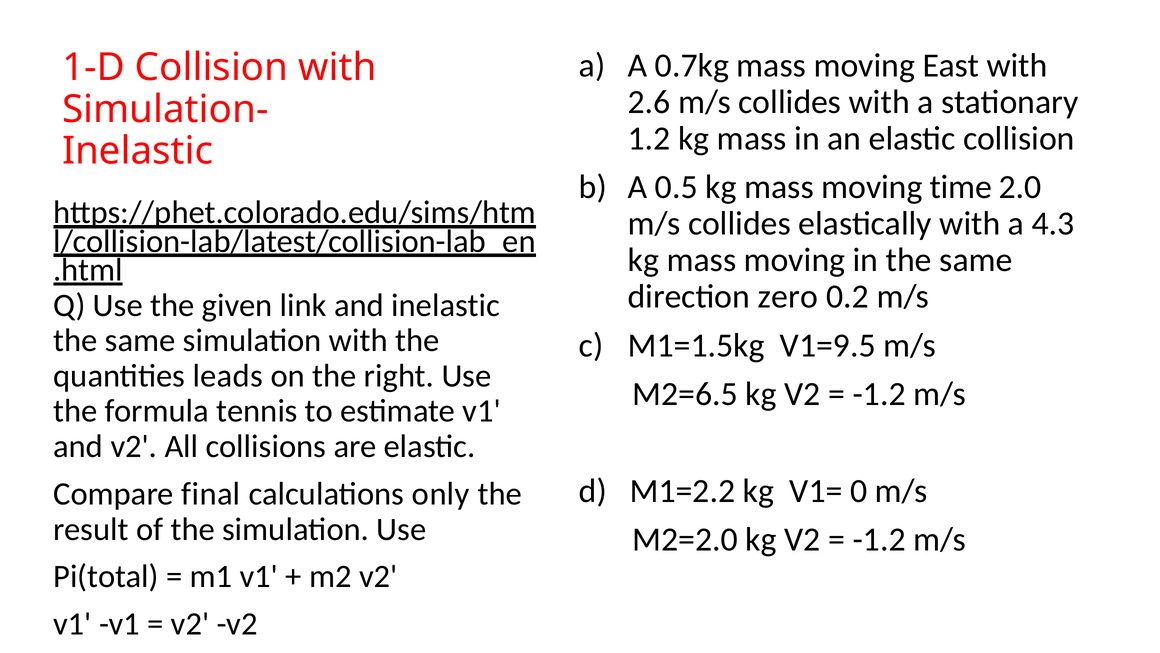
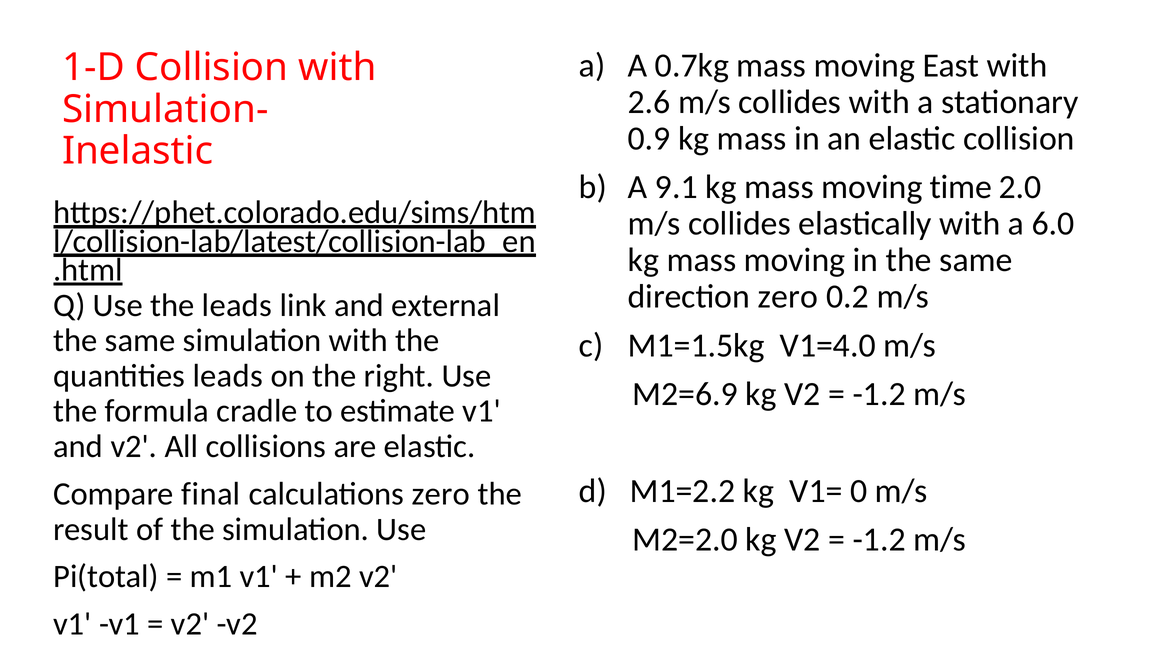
1.2: 1.2 -> 0.9 (649, 139)
0.5: 0.5 -> 9.1 (676, 187)
4.3: 4.3 -> 6.0 (1053, 224)
the given: given -> leads (237, 305)
and inelastic: inelastic -> external (446, 305)
V1=9.5: V1=9.5 -> V1=4.0 (828, 345)
M2=6.5: M2=6.5 -> M2=6.9 (685, 394)
tennis: tennis -> cradle (257, 411)
calculations only: only -> zero (441, 494)
